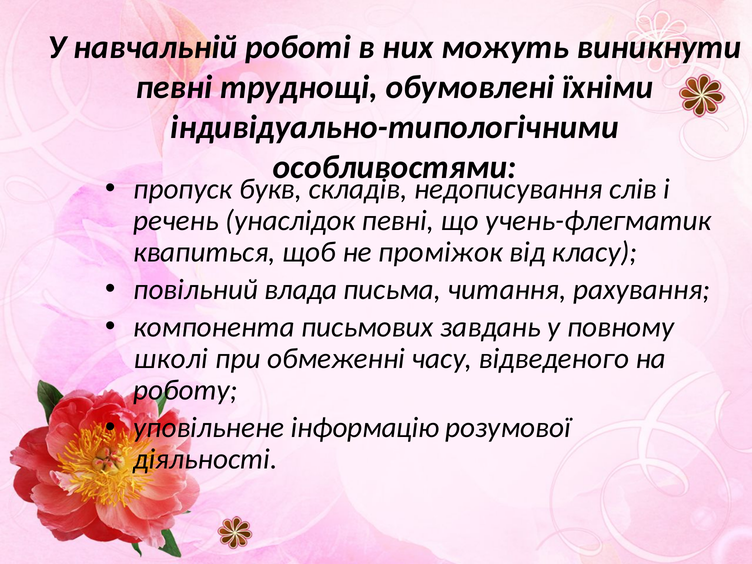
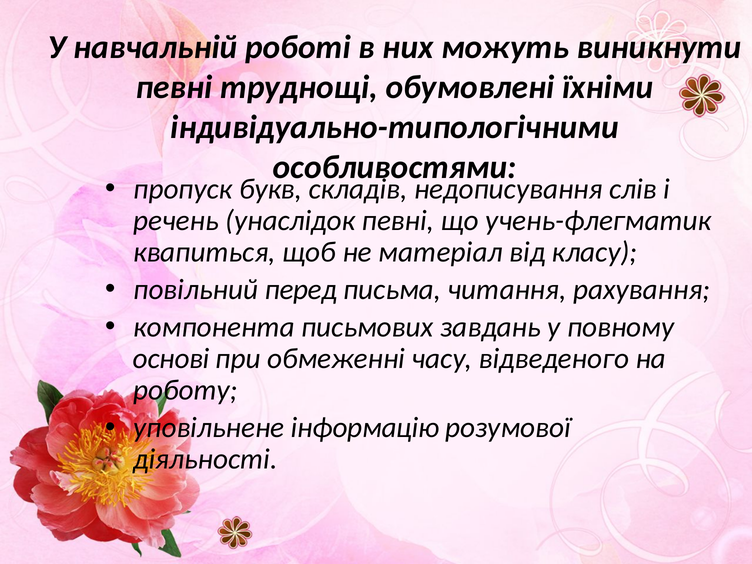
проміжок: проміжок -> матеріал (441, 252)
влада: влада -> перед (301, 289)
школі: школі -> основі (171, 359)
